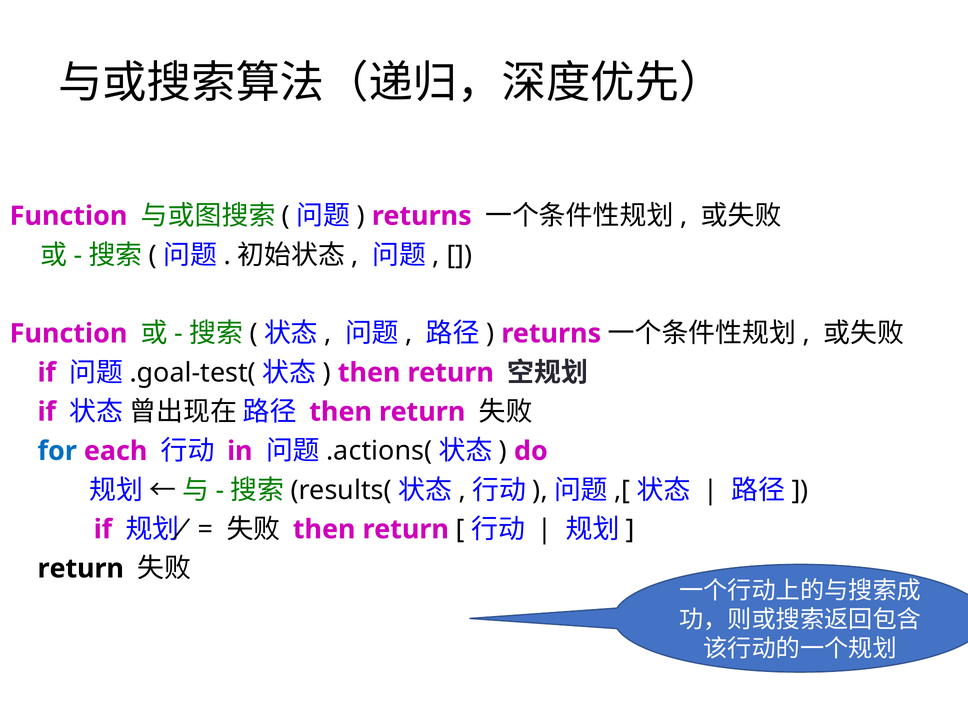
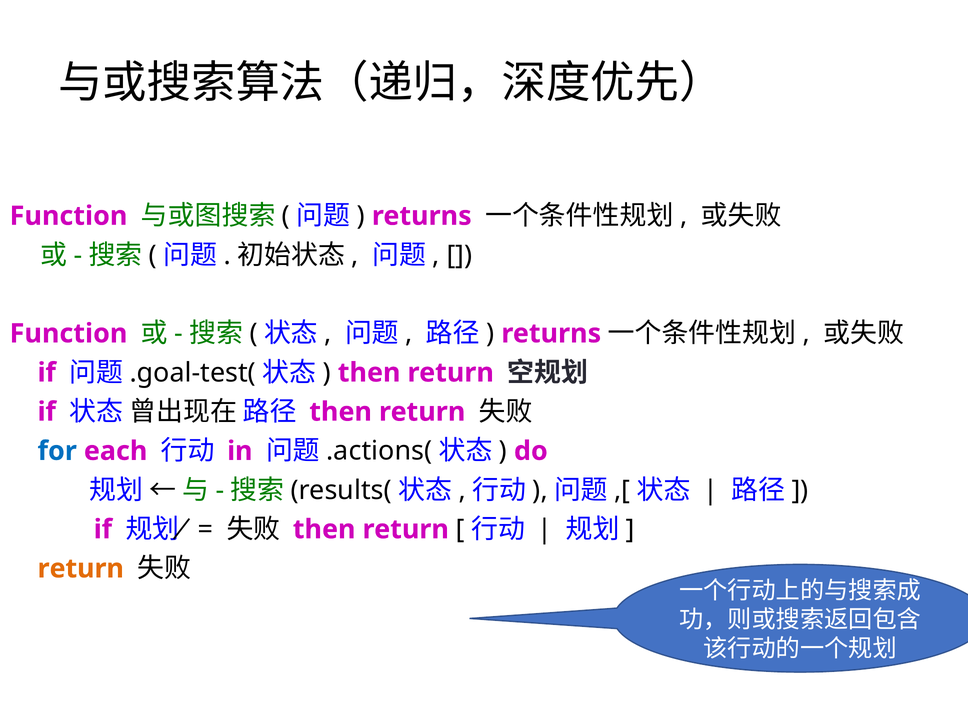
return colour: black -> orange (81, 569)
